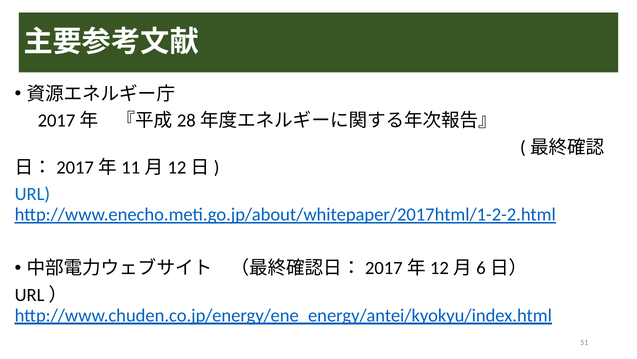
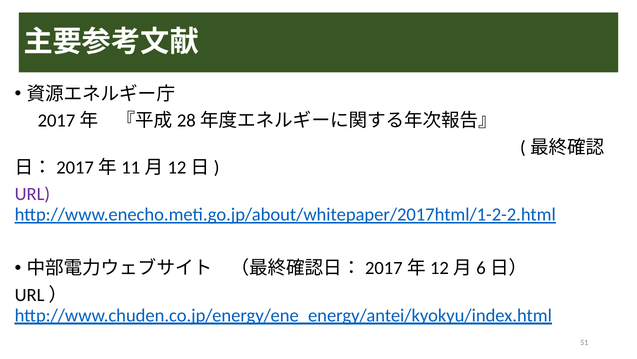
URL colour: blue -> purple (32, 194)
